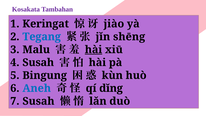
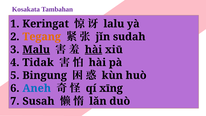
jiào: jiào -> lalu (114, 24)
Tegang colour: blue -> orange (42, 37)
shēng: shēng -> sudah (129, 37)
Malu underline: none -> present (36, 50)
Susah: Susah -> Tidak (38, 62)
dǐng: dǐng -> xīng (111, 88)
